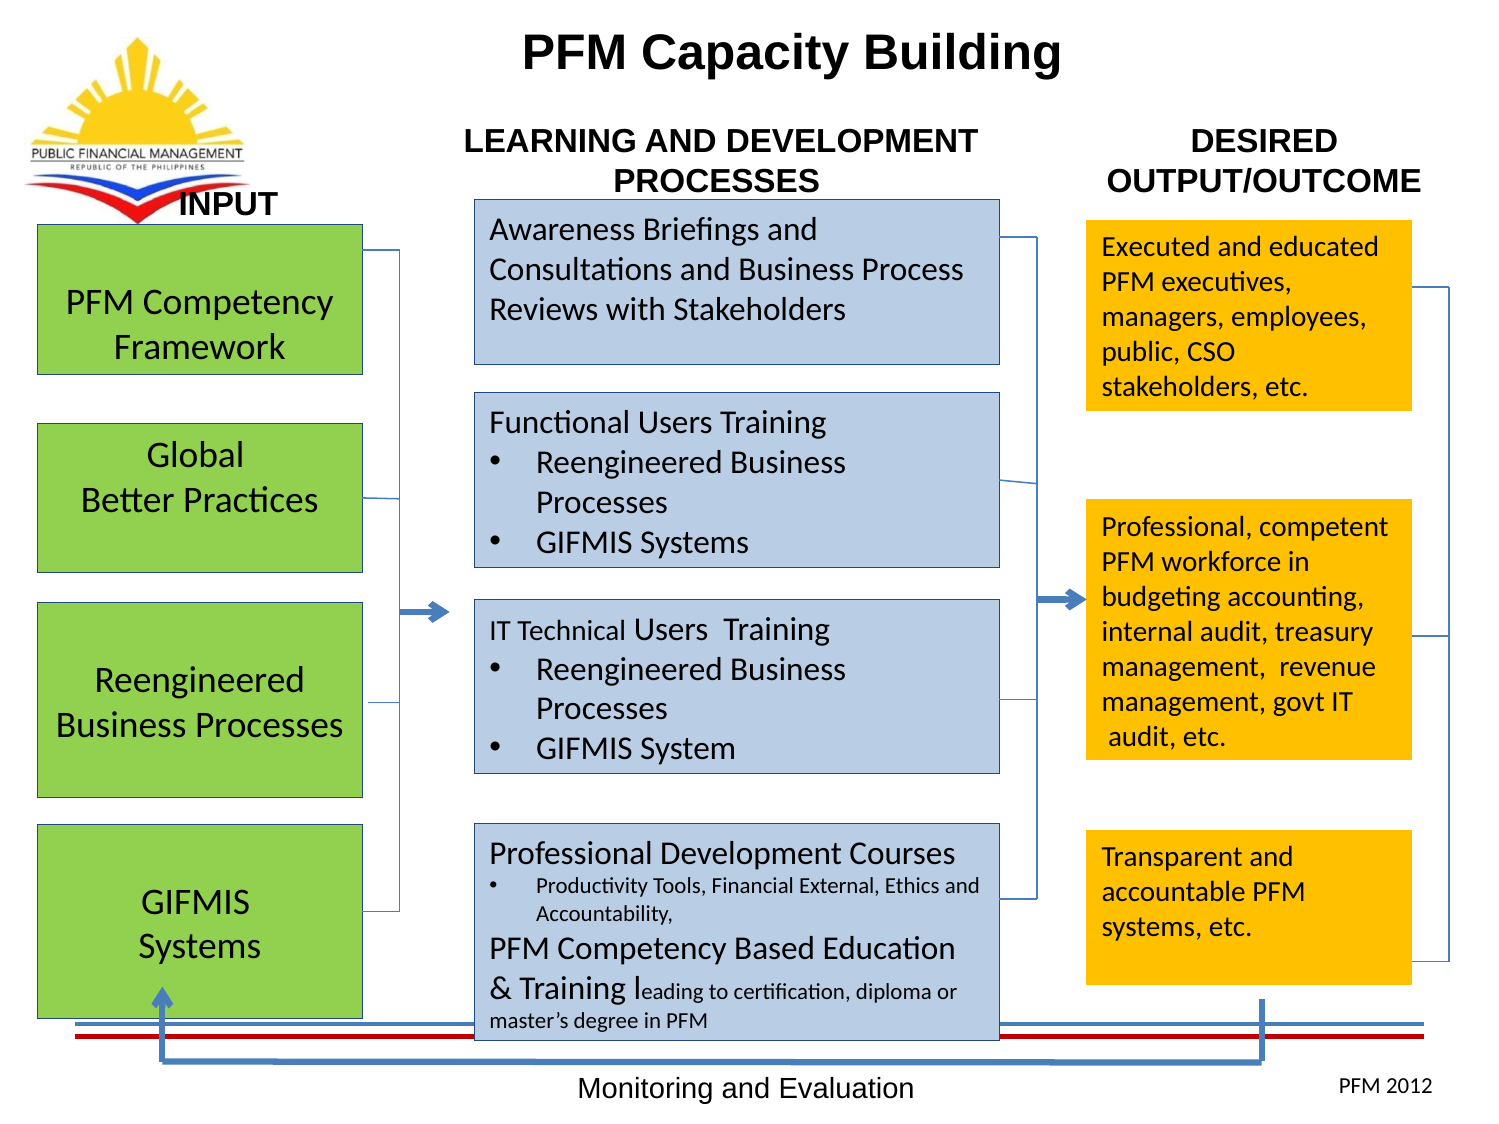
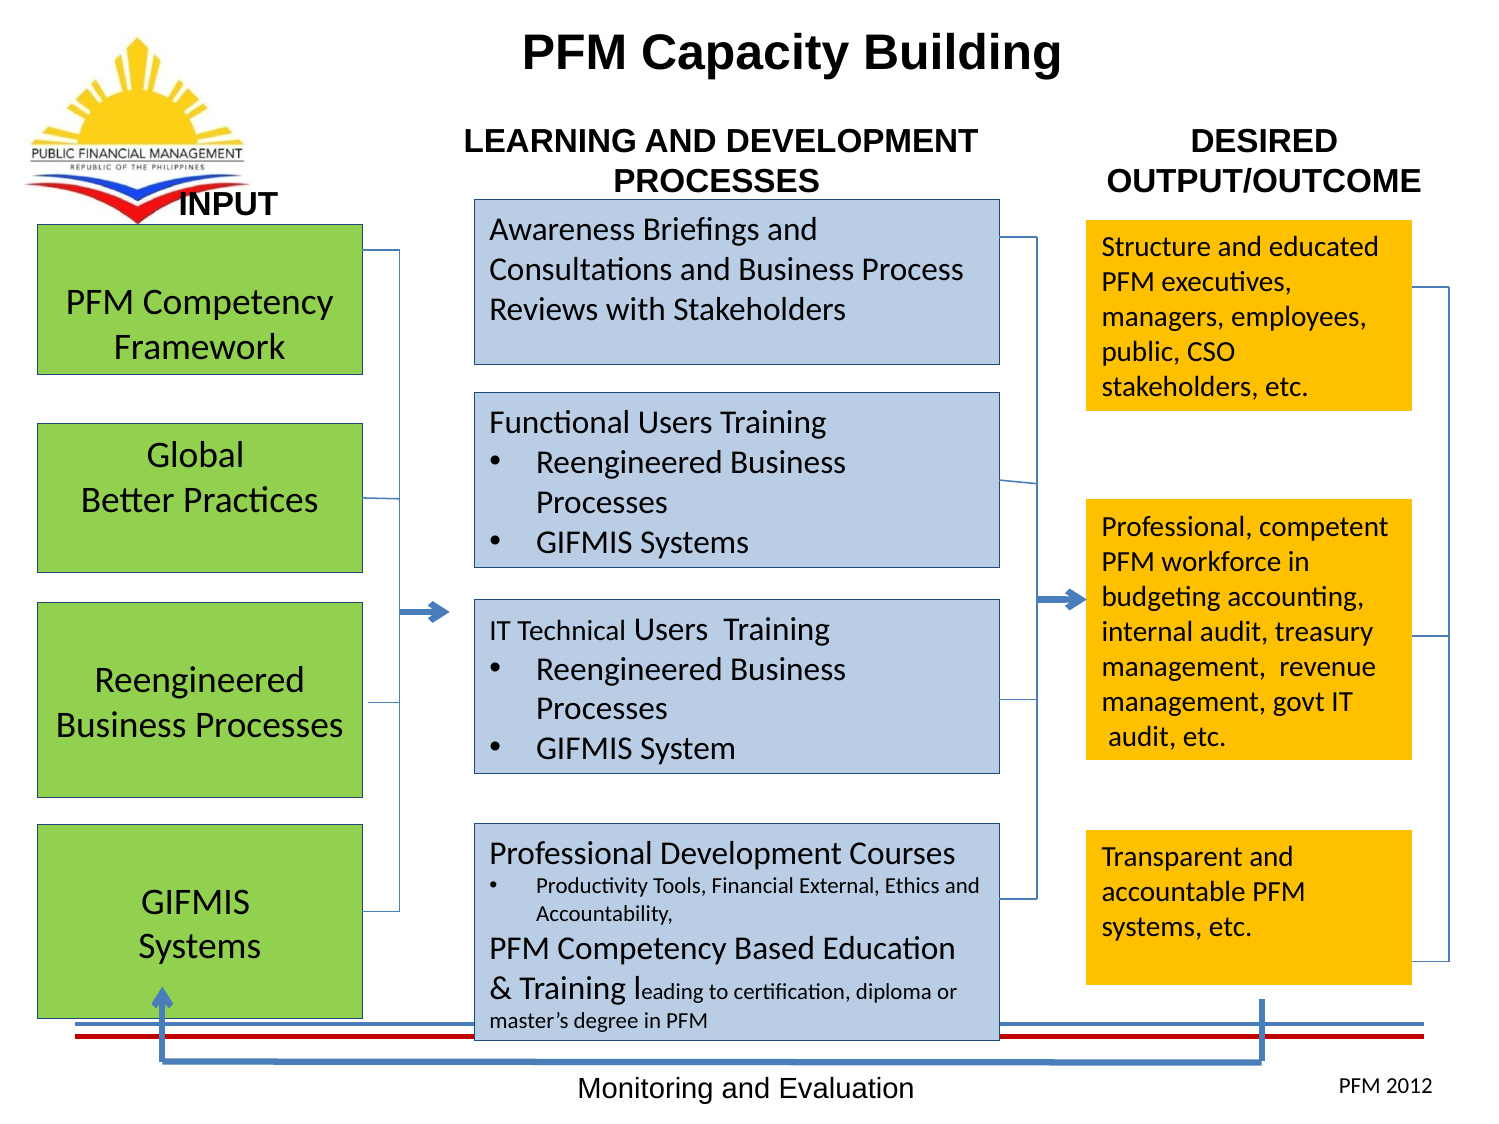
Executed: Executed -> Structure (1156, 247)
